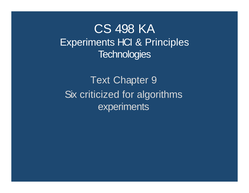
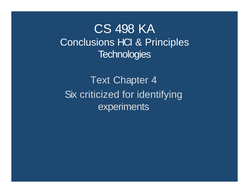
Experiments: Experiments -> Conclusions (87, 42)
9: 9 -> 4 (154, 80)
algorithms: algorithms -> identifying (160, 94)
